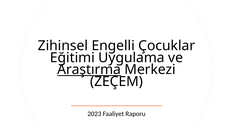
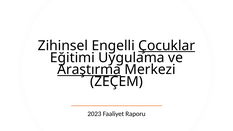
Çocuklar underline: none -> present (167, 46)
